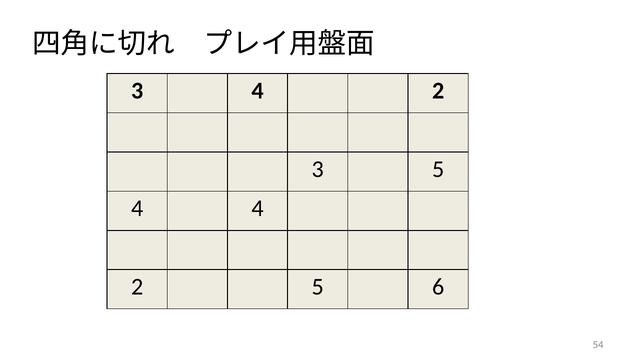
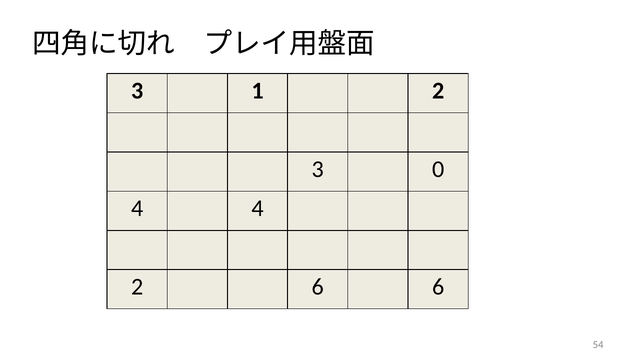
3 4: 4 -> 1 (258, 91)
3 5: 5 -> 0 (438, 169)
2 5: 5 -> 6 (318, 287)
